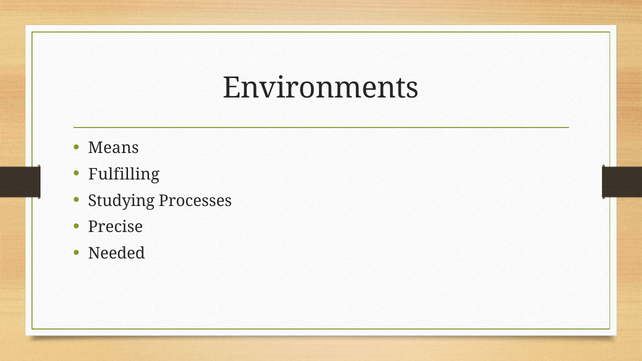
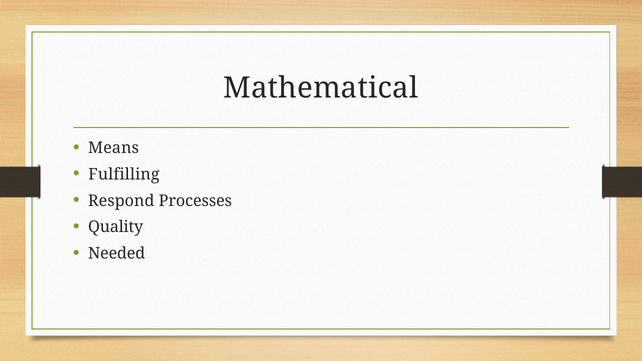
Environments: Environments -> Mathematical (321, 88)
Studying: Studying -> Respond (121, 201)
Precise: Precise -> Quality (116, 227)
